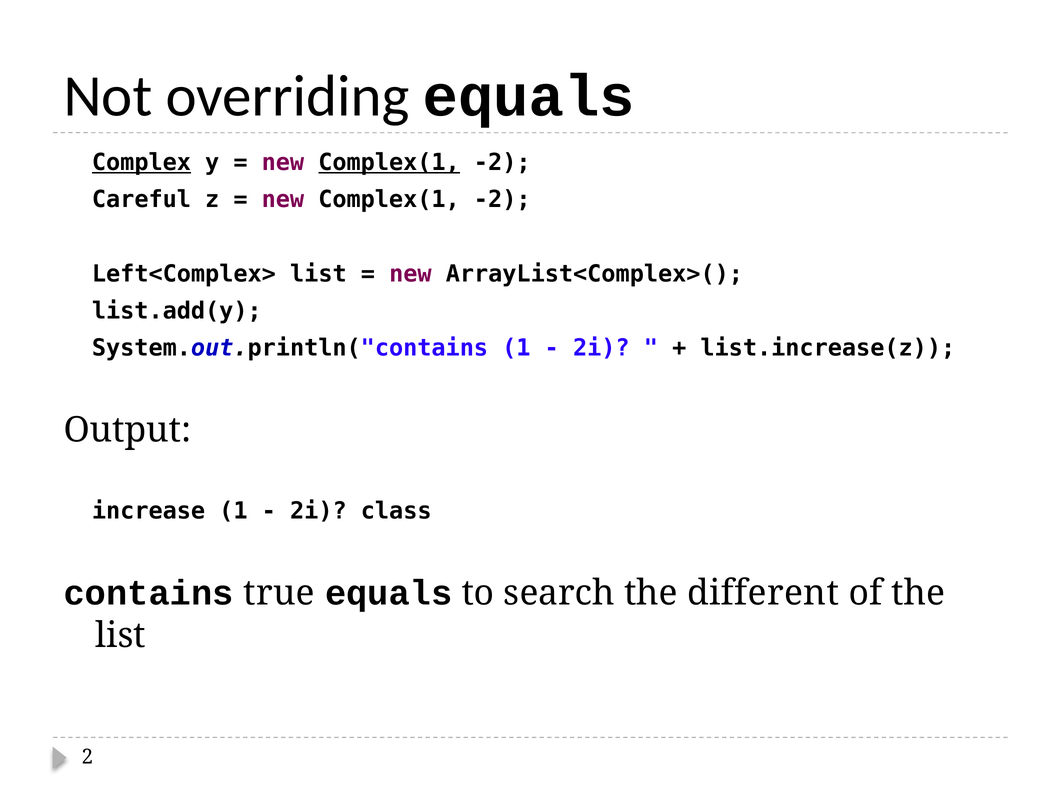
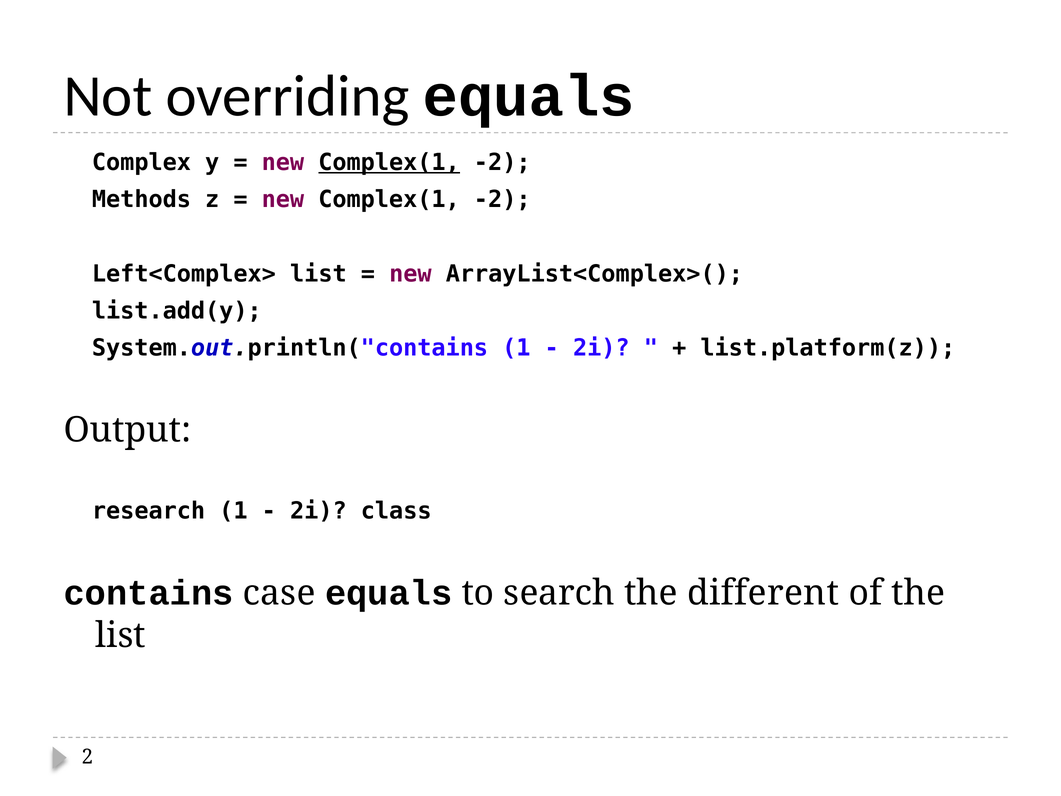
Complex underline: present -> none (141, 163)
Careful: Careful -> Methods (141, 200)
list.increase(z: list.increase(z -> list.platform(z (828, 348)
increase: increase -> research (149, 511)
true: true -> case (279, 593)
